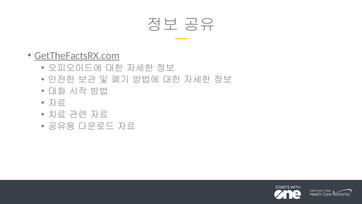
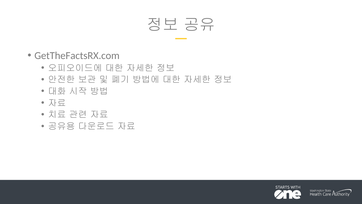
GetTheFactsRX.com underline: present -> none (77, 55)
